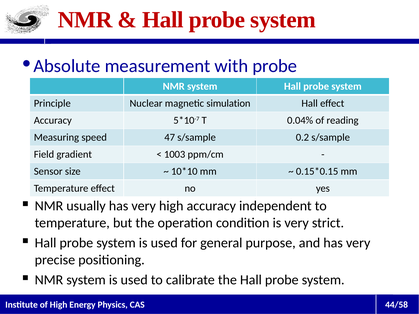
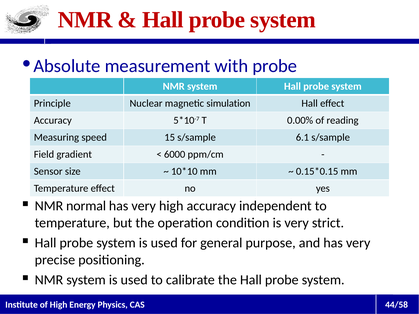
0.04%: 0.04% -> 0.00% (300, 121)
47: 47 -> 15 (170, 138)
0.2: 0.2 -> 6.1 (302, 138)
1003: 1003 -> 6000 (175, 155)
usually: usually -> normal (86, 206)
